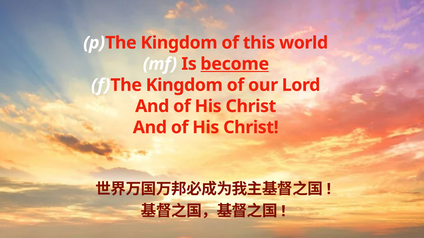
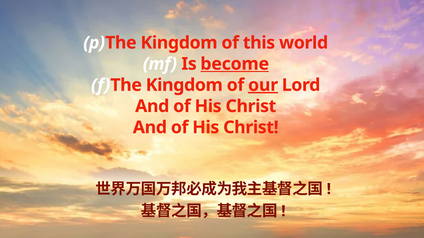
our underline: none -> present (263, 85)
